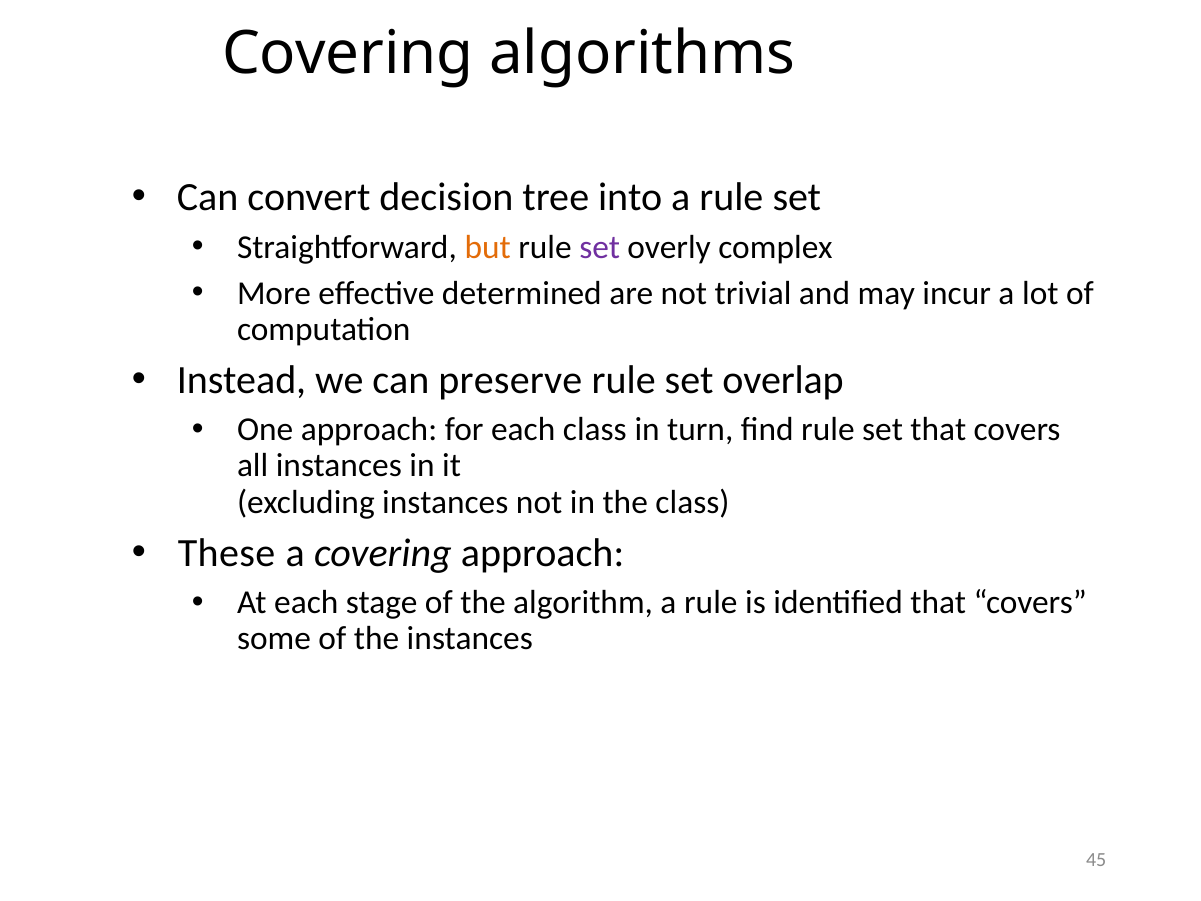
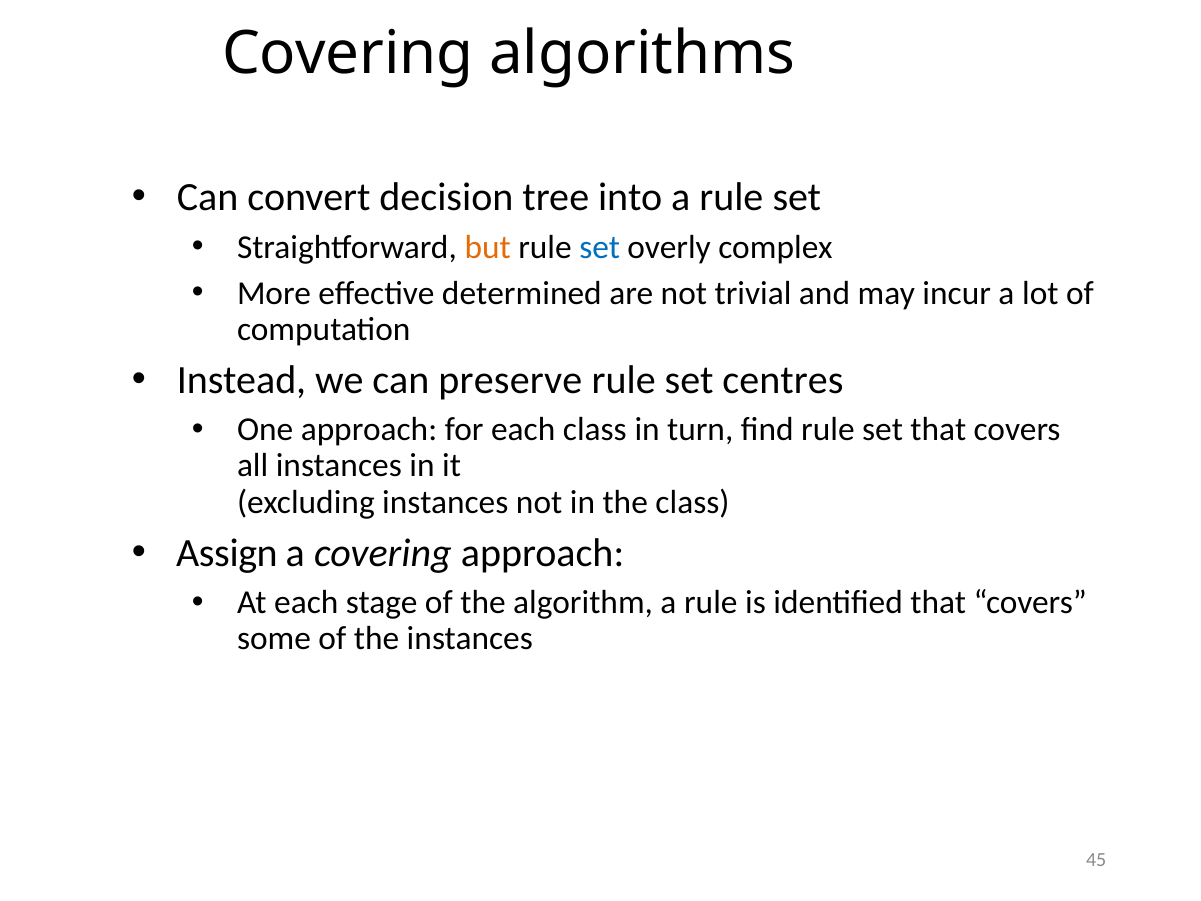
set colour: purple -> blue (600, 247)
overlap: overlap -> centres (783, 380)
These: These -> Assign (227, 553)
